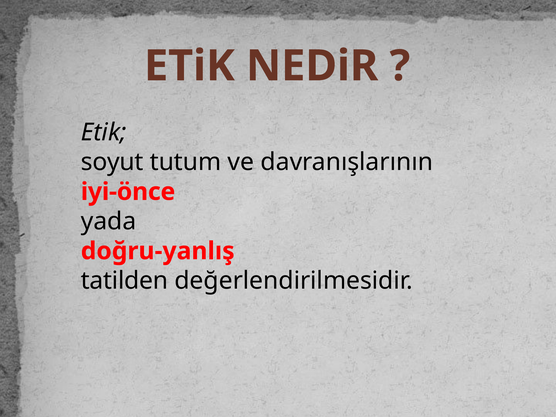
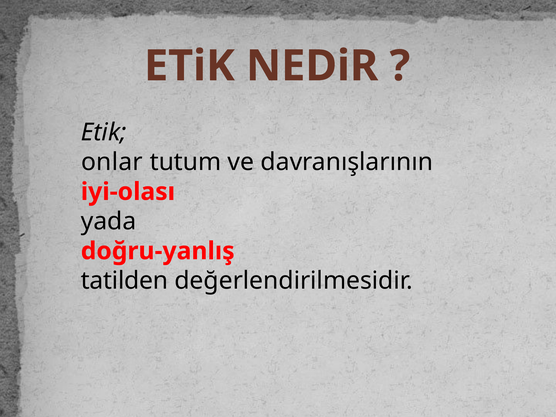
soyut: soyut -> onlar (112, 162)
iyi-önce: iyi-önce -> iyi-olası (128, 192)
